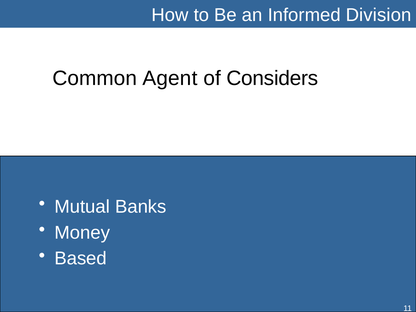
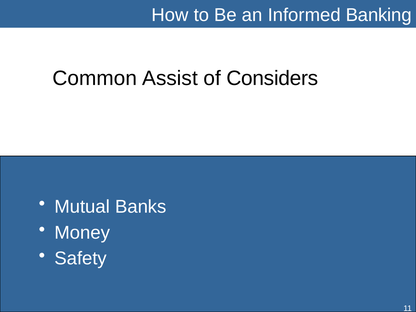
Division: Division -> Banking (379, 15)
Agent: Agent -> Assist (170, 78)
Based: Based -> Safety (81, 259)
